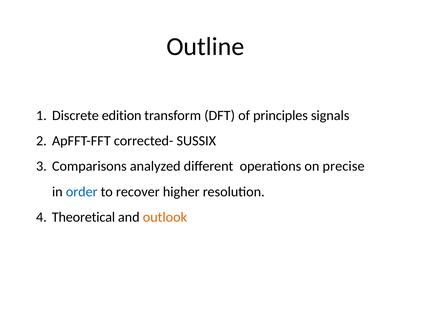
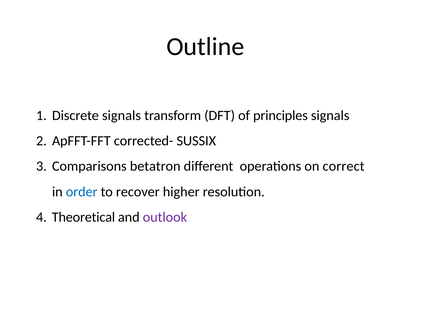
Discrete edition: edition -> signals (122, 116)
analyzed: analyzed -> betatron (155, 167)
precise: precise -> correct (344, 167)
outlook colour: orange -> purple (165, 218)
